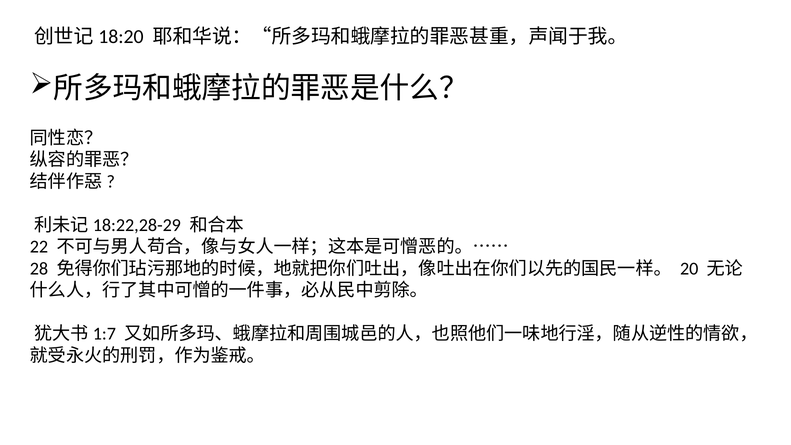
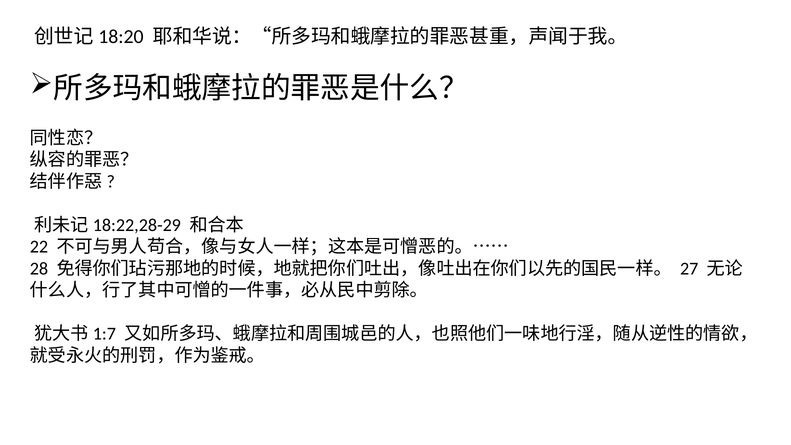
20: 20 -> 27 (689, 269)
